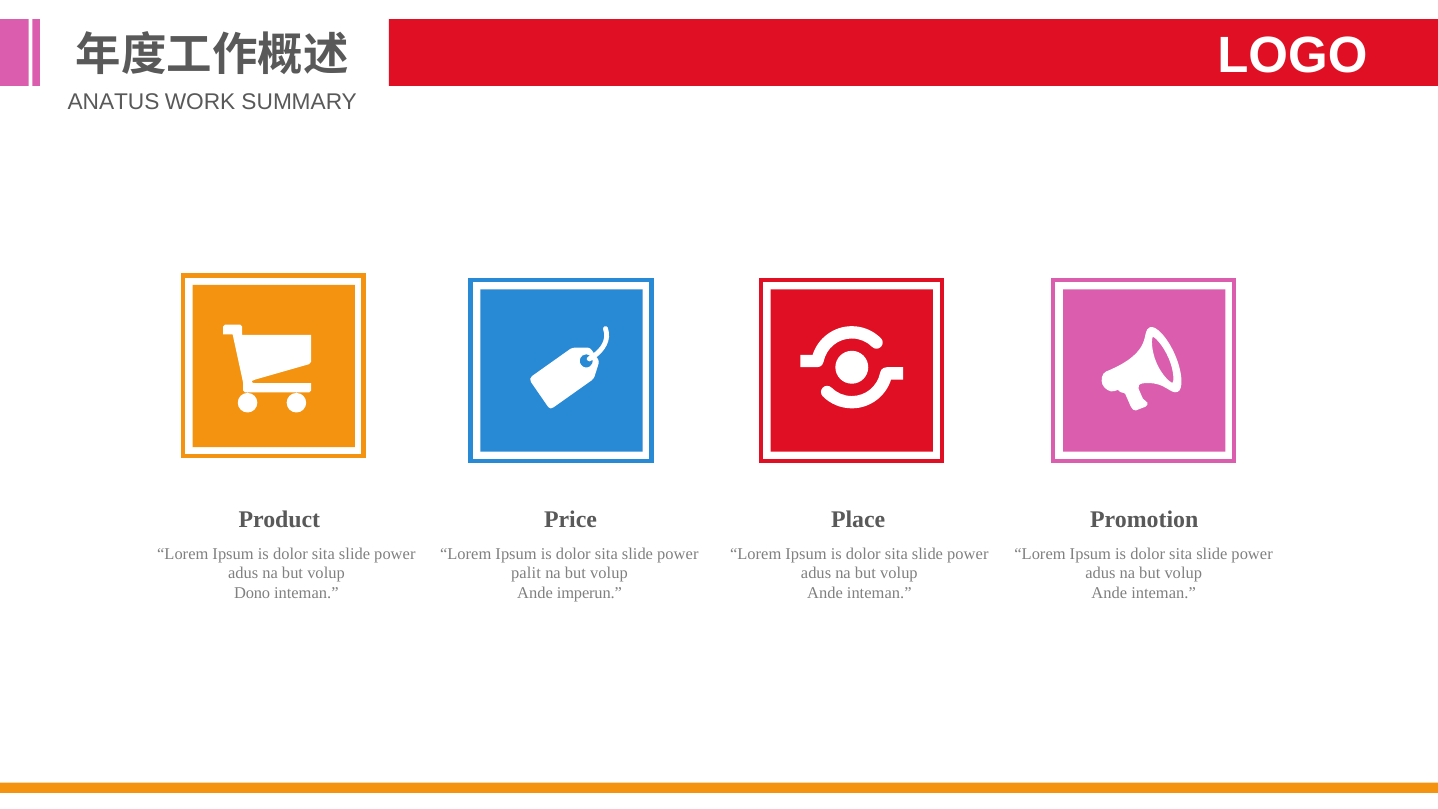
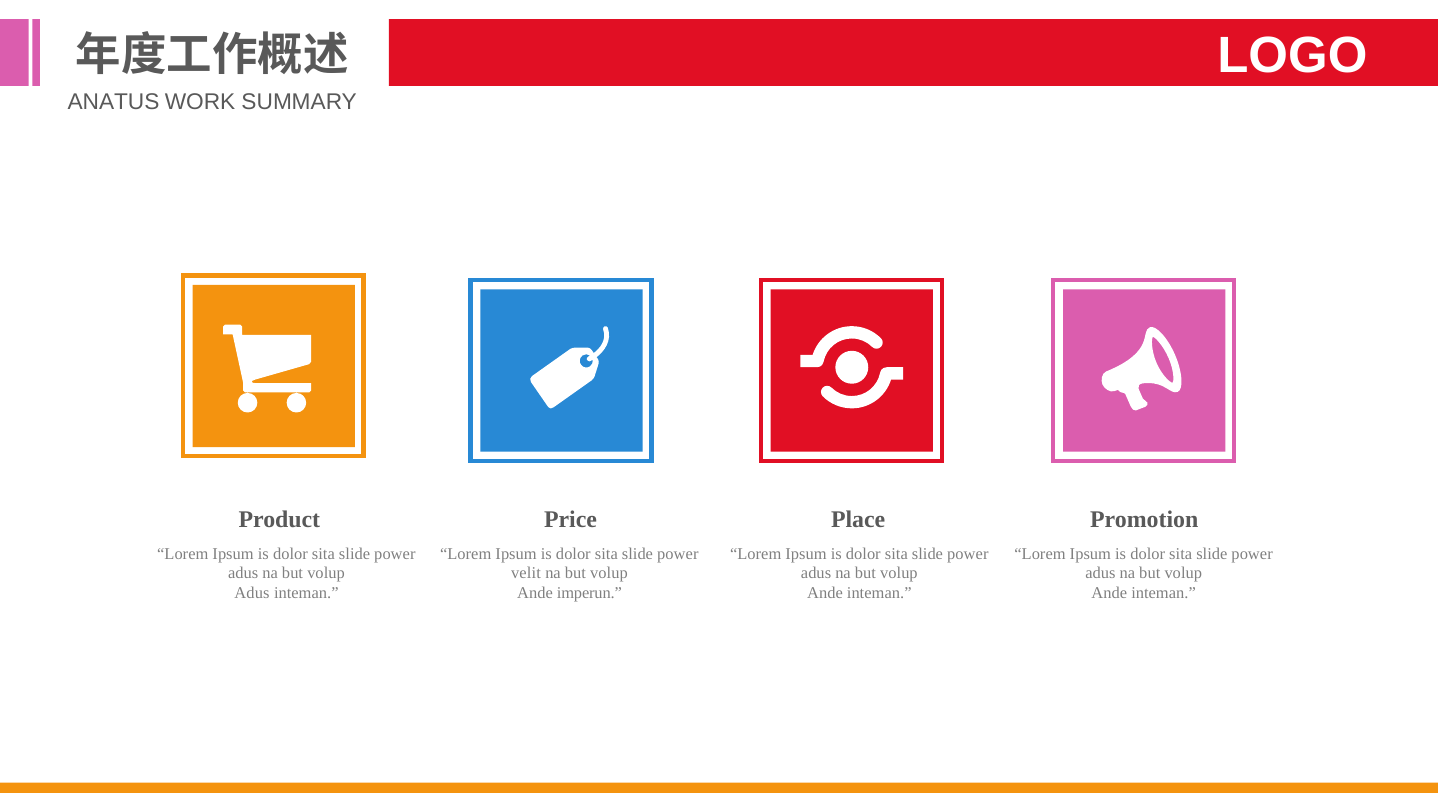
palit: palit -> velit (526, 573)
Dono: Dono -> Adus (252, 593)
